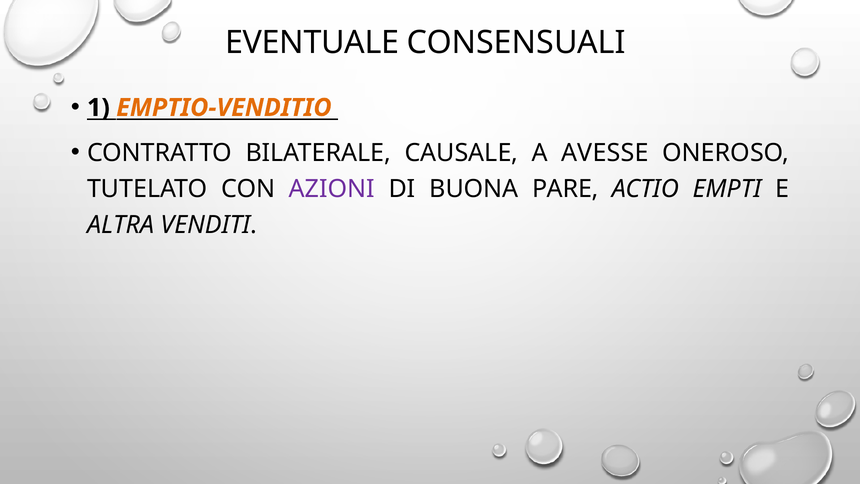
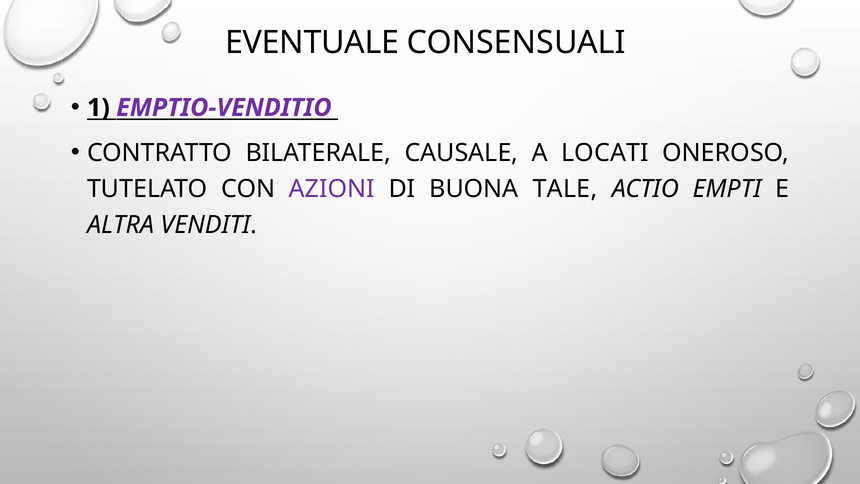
EMPTIO-VENDITIO colour: orange -> purple (224, 108)
AVESSE: AVESSE -> LOCATI (605, 153)
PARE: PARE -> TALE (565, 189)
